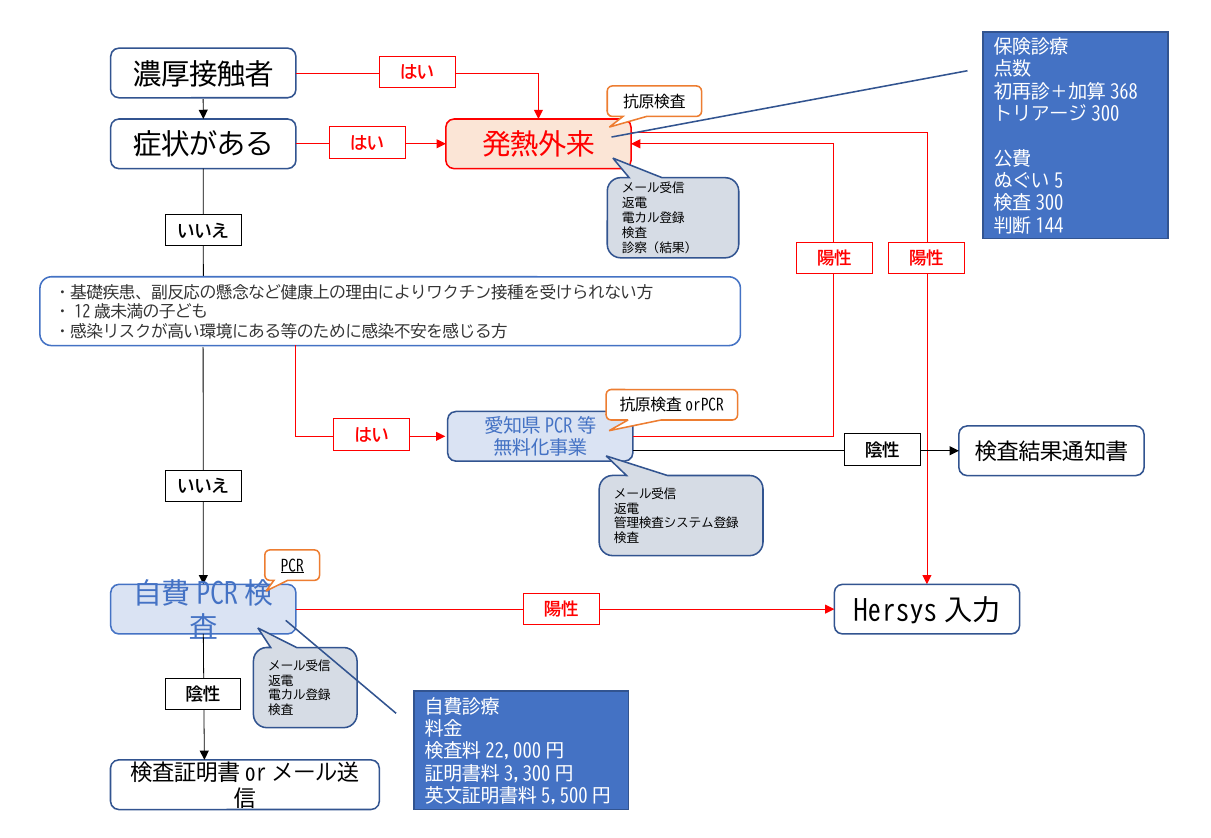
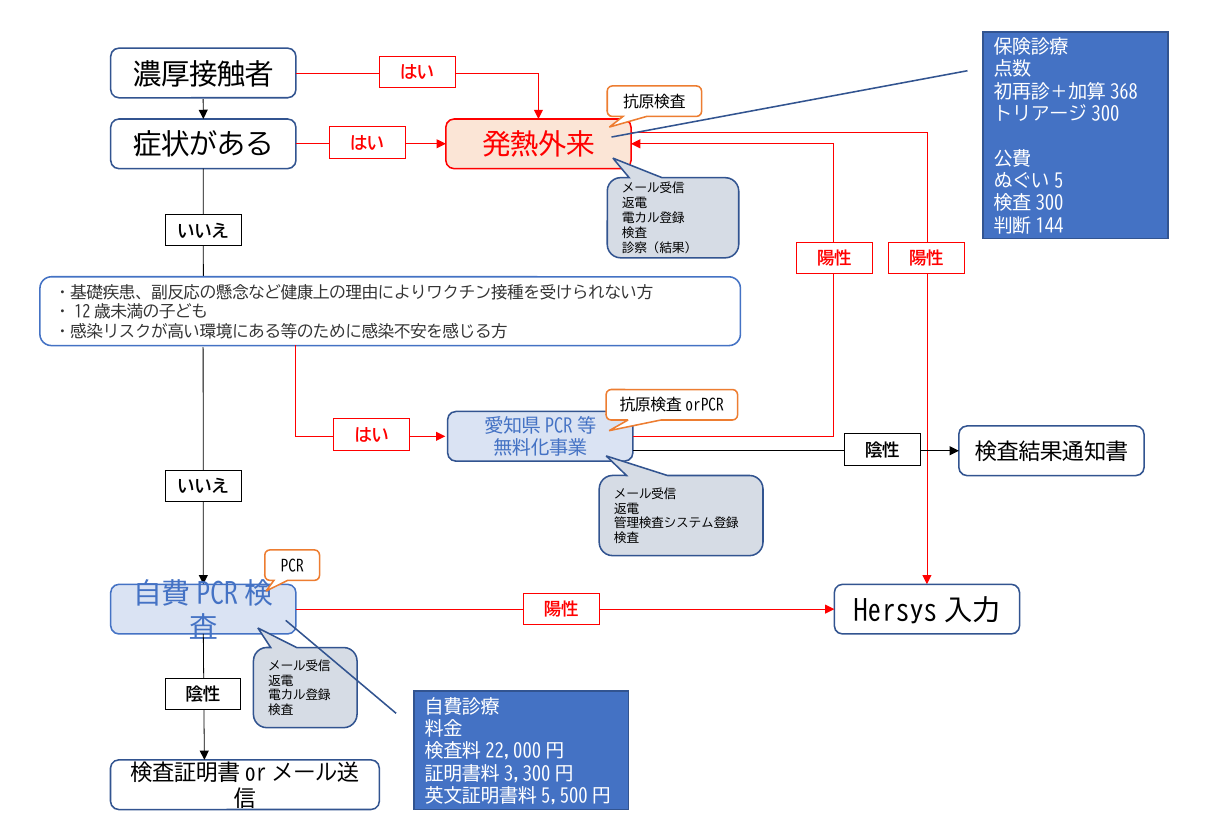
PCR underline: present -> none (292, 566)
